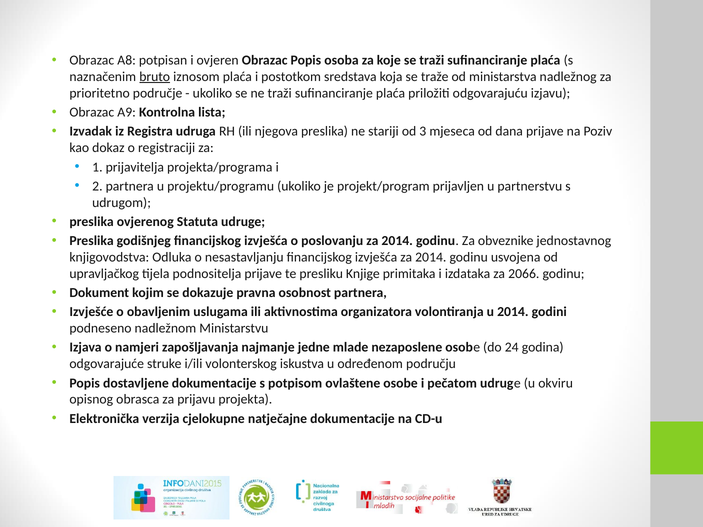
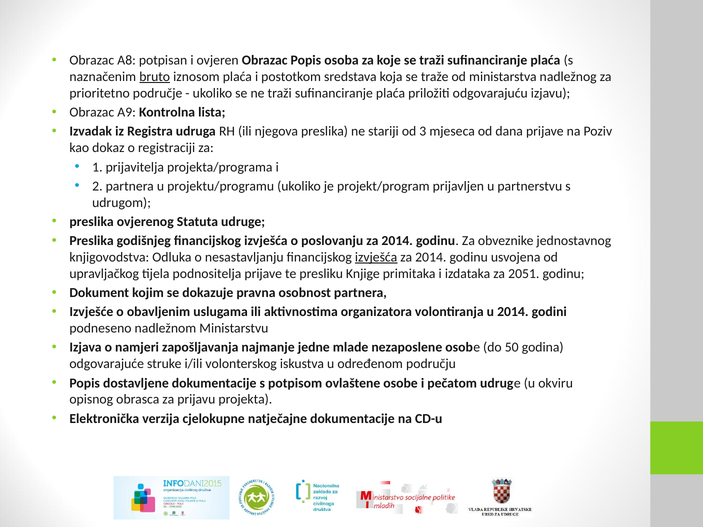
izvješća underline: none -> present (376, 257)
2066: 2066 -> 2051 (524, 274)
24: 24 -> 50 (512, 348)
